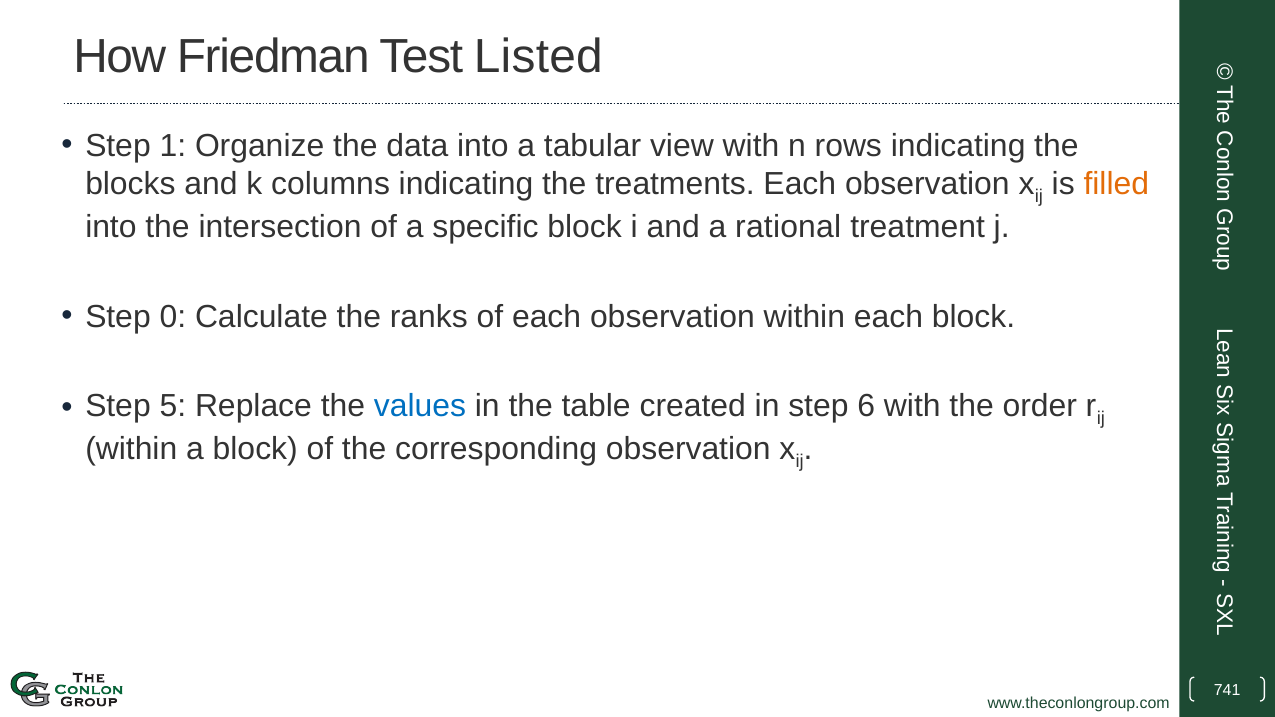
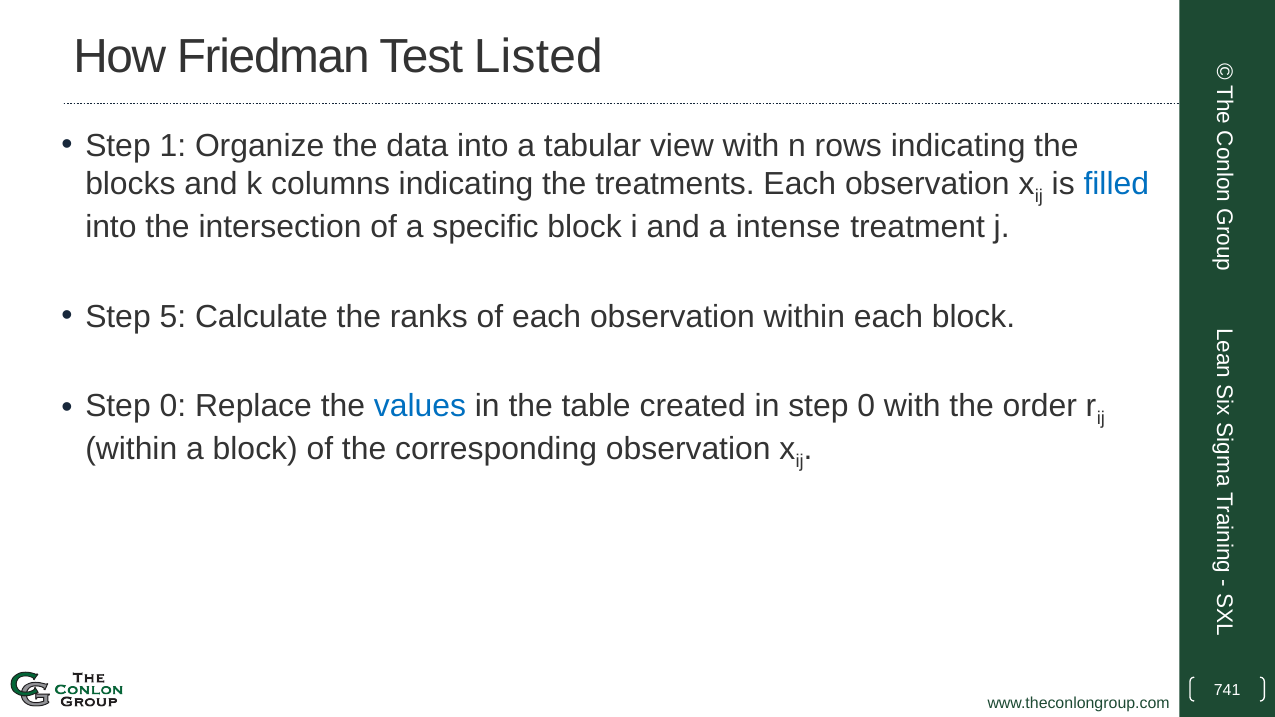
filled colour: orange -> blue (1116, 184)
rational: rational -> intense (788, 227)
0: 0 -> 5 (173, 317)
5: 5 -> 0 (173, 406)
in step 6: 6 -> 0 (866, 406)
